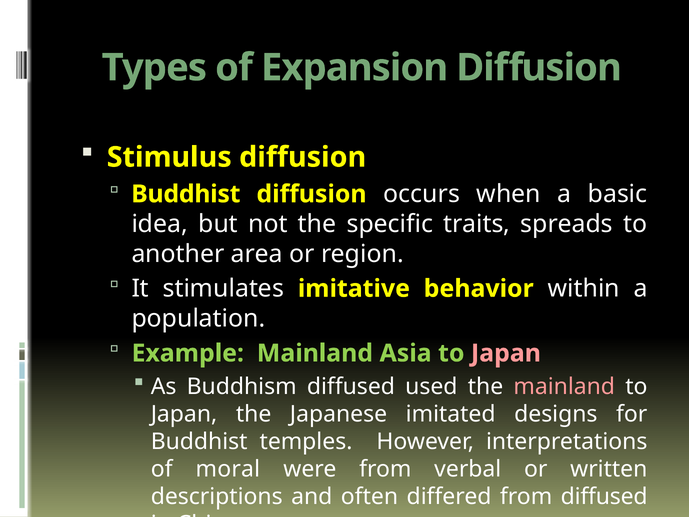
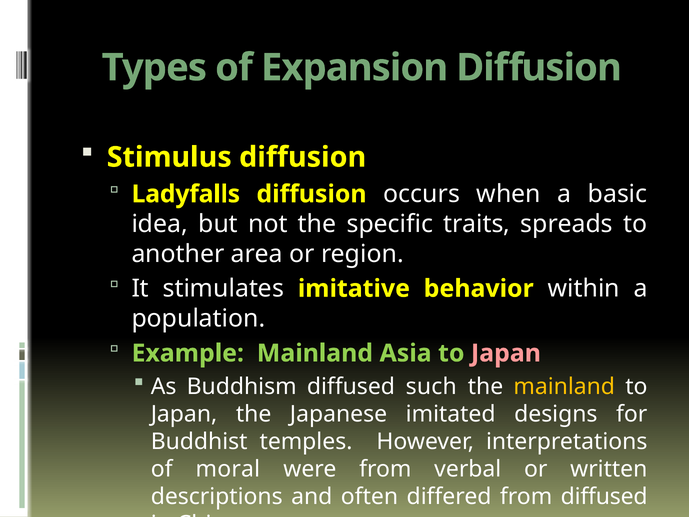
Buddhist: Buddhist -> Ladyfalls (186, 194)
used: used -> such (431, 386)
mainland colour: pink -> yellow (564, 386)
